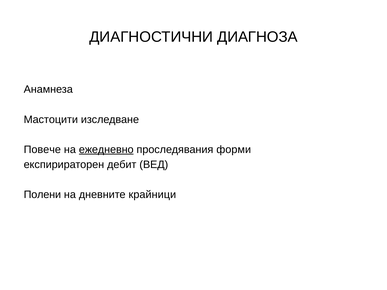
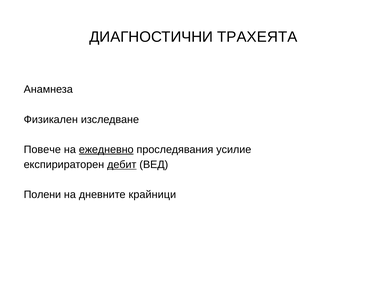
ДИАГНОЗА: ДИАГНОЗА -> ТРАХЕЯТА (257, 37)
Мастоцити: Мастоцити -> Физикален (51, 120)
форми: форми -> усилие (234, 150)
дебит underline: none -> present (122, 165)
